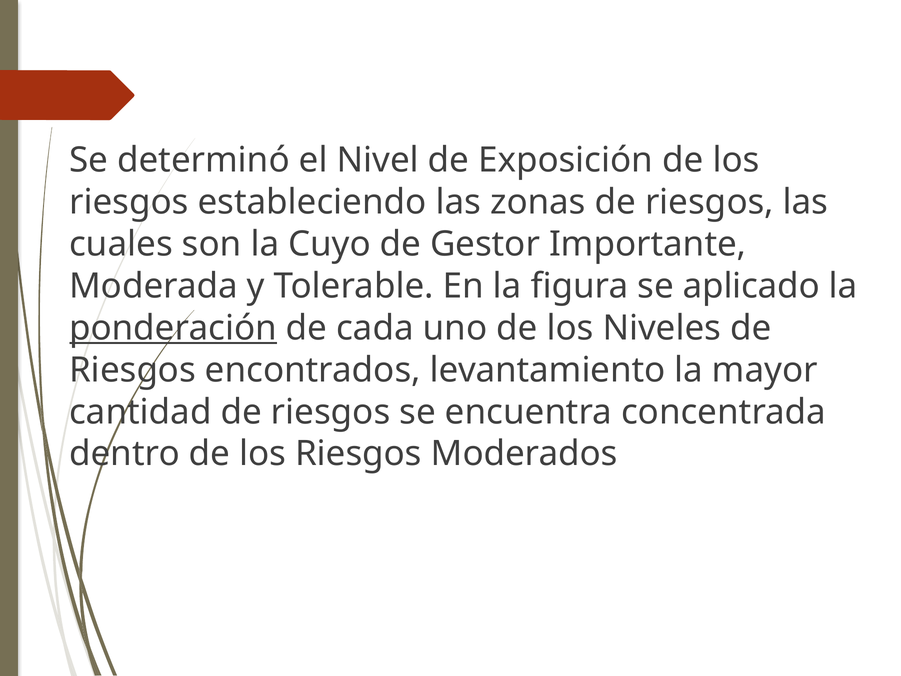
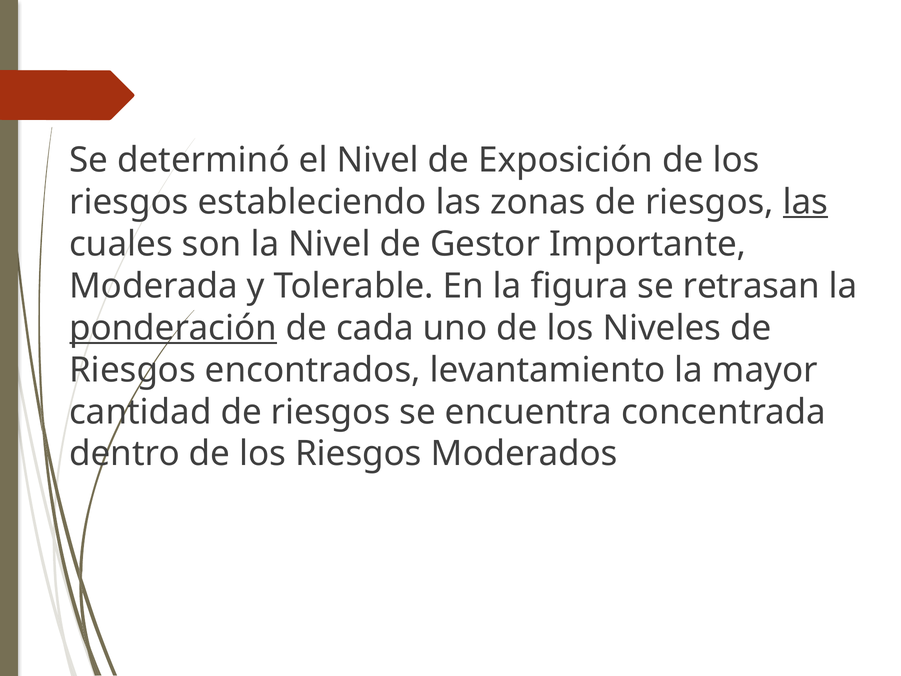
las underline: none -> present (805, 202)
la Cuyo: Cuyo -> Nivel (329, 244)
aplicado: aplicado -> retrasan (751, 286)
